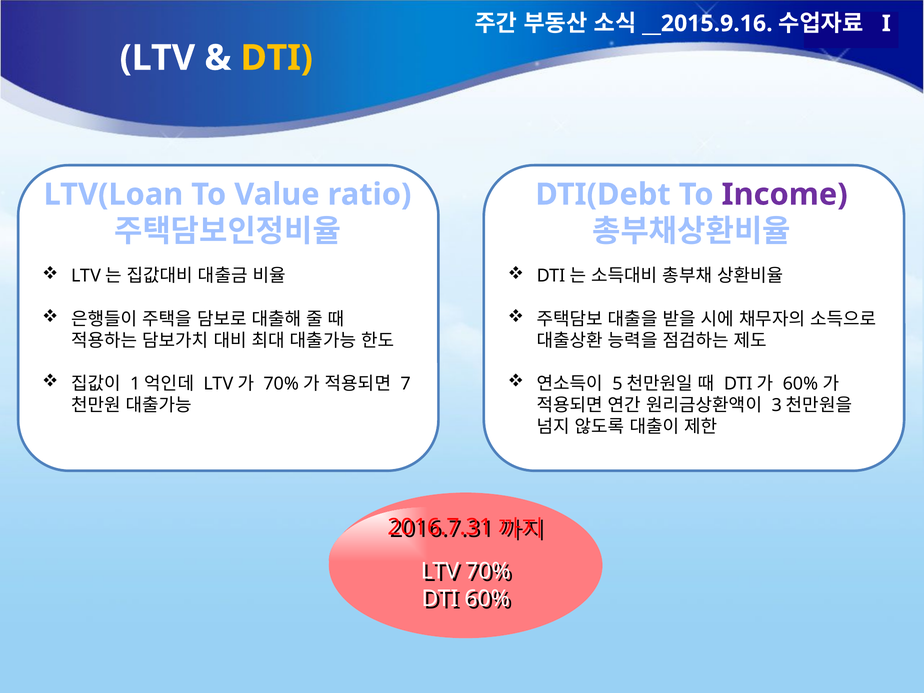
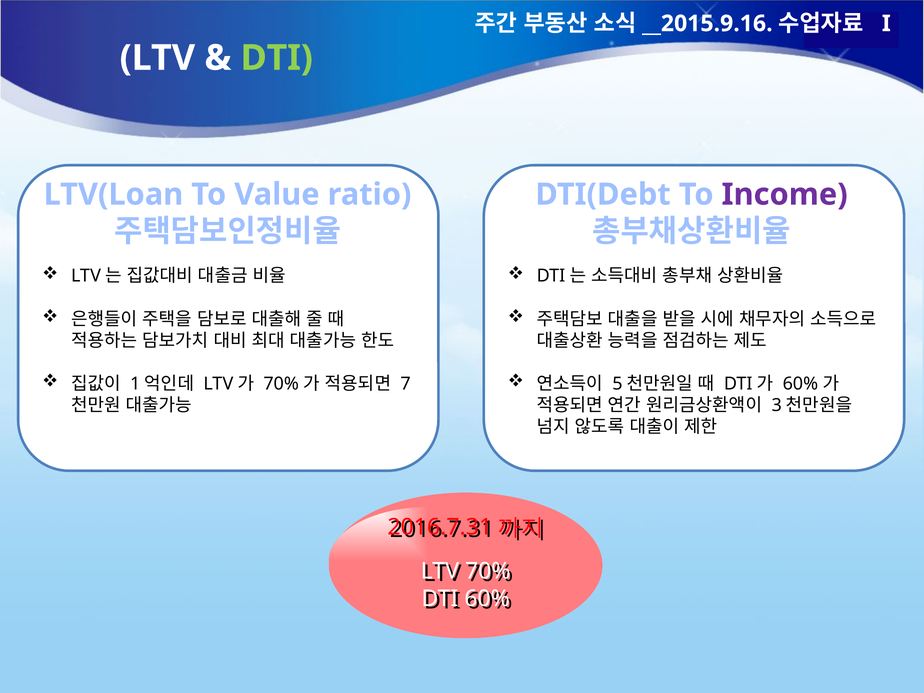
DTI colour: yellow -> light green (277, 58)
